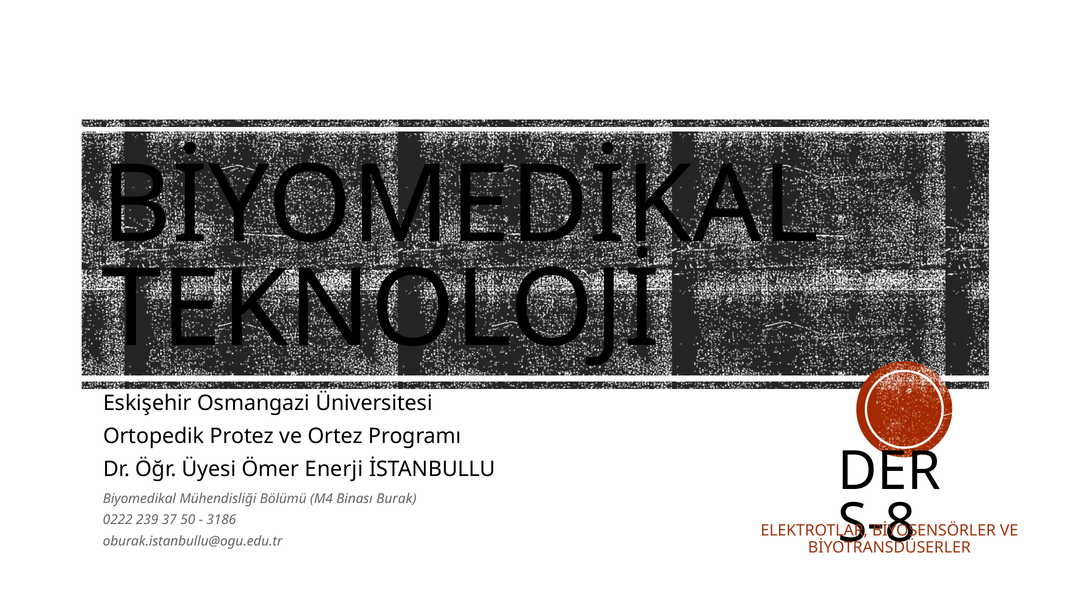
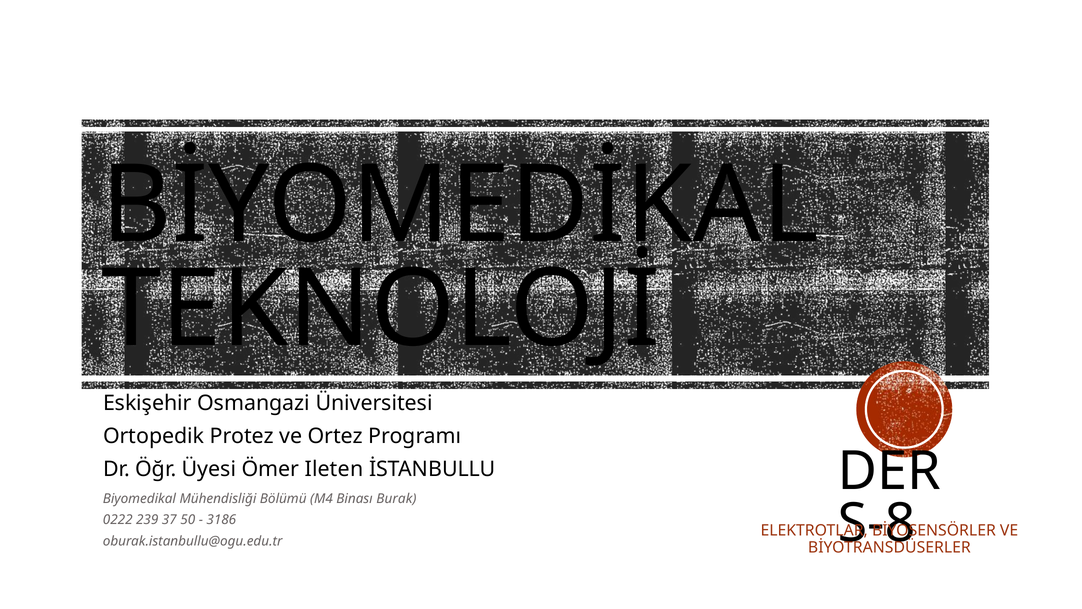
Enerji: Enerji -> Ileten (334, 469)
